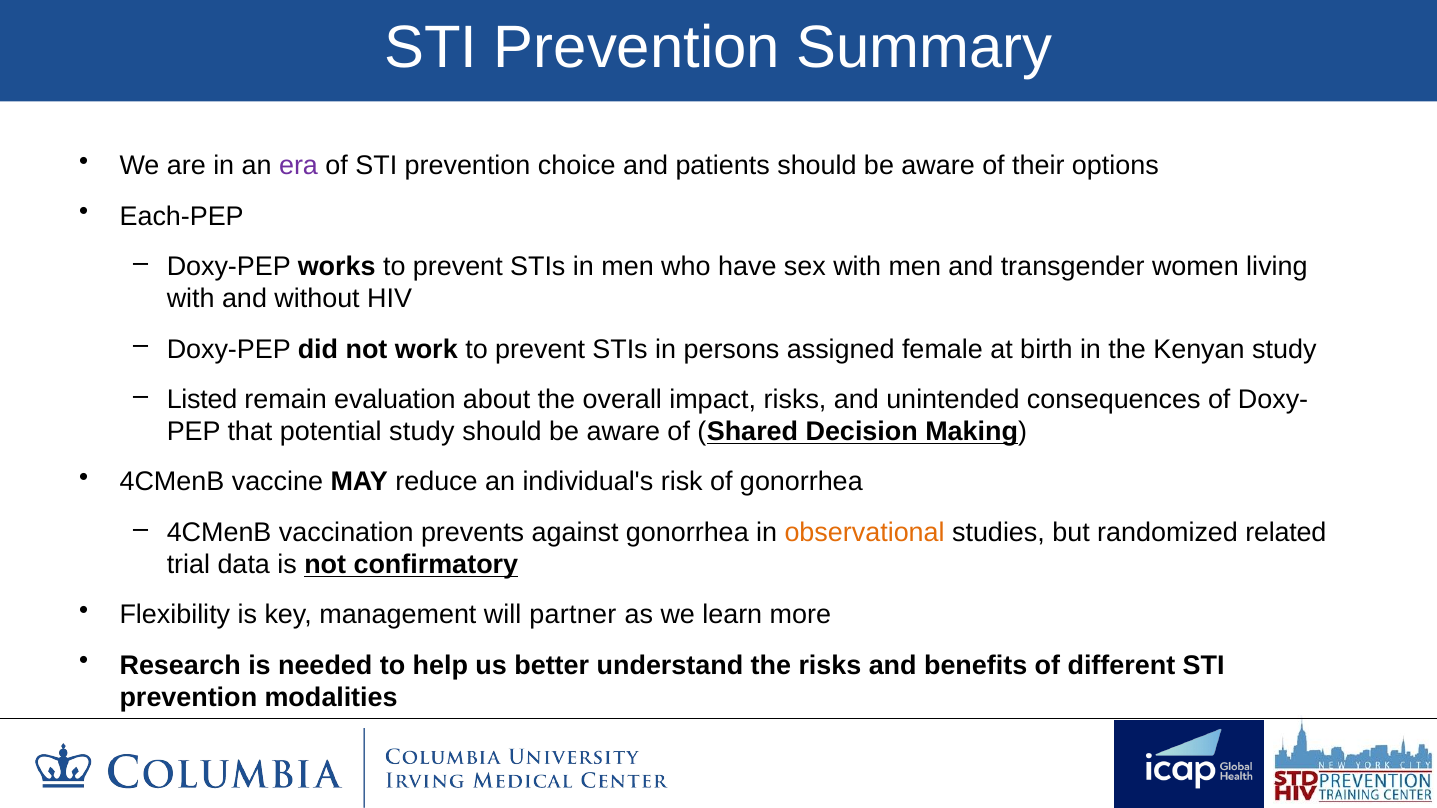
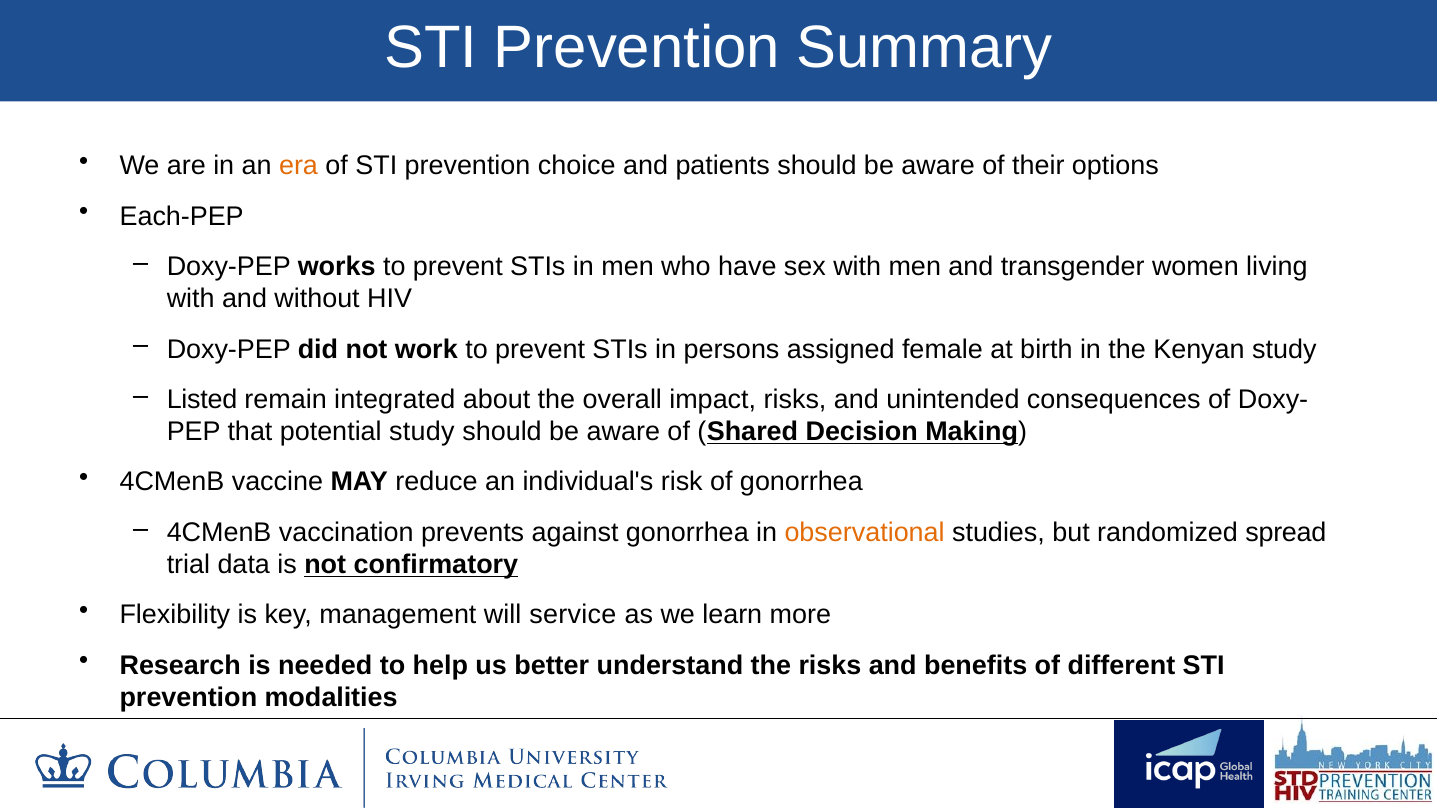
era colour: purple -> orange (299, 166)
evaluation: evaluation -> integrated (395, 400)
related: related -> spread (1286, 533)
partner: partner -> service (573, 615)
